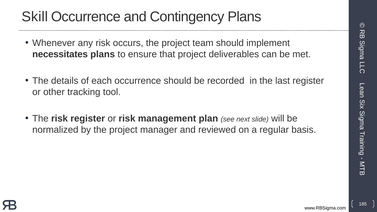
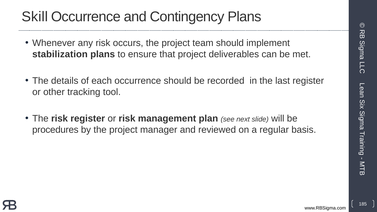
necessitates: necessitates -> stabilization (60, 54)
normalized: normalized -> procedures (55, 130)
